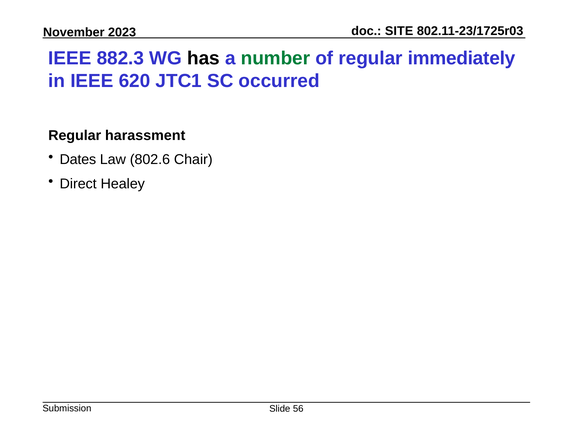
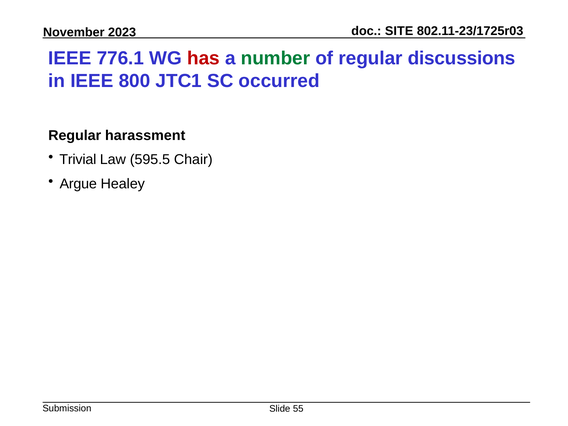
882.3: 882.3 -> 776.1 (120, 58)
has colour: black -> red (203, 58)
immediately: immediately -> discussions (462, 58)
620: 620 -> 800 (135, 81)
Dates: Dates -> Trivial (78, 160)
802.6: 802.6 -> 595.5 (150, 160)
Direct: Direct -> Argue (78, 184)
56: 56 -> 55 (298, 409)
